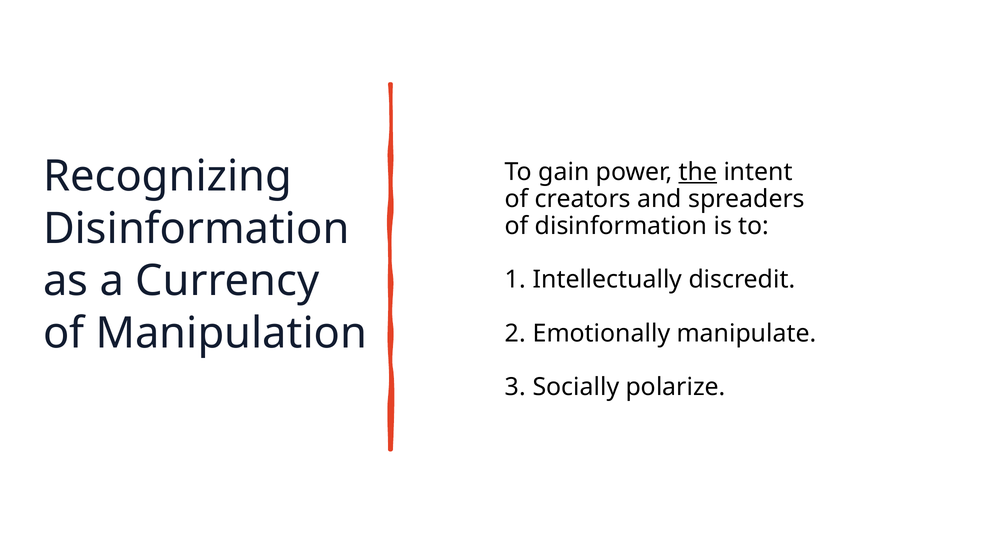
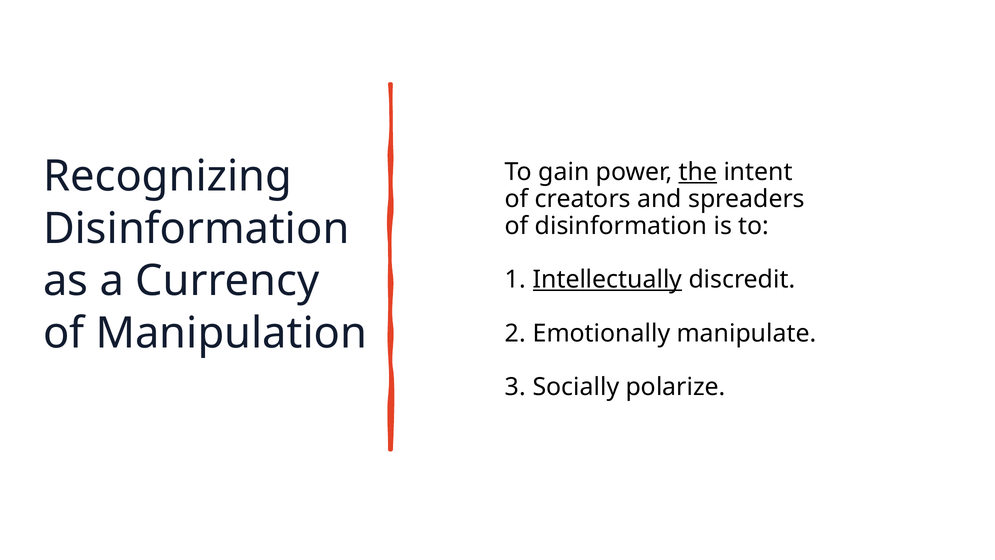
Intellectually underline: none -> present (607, 279)
